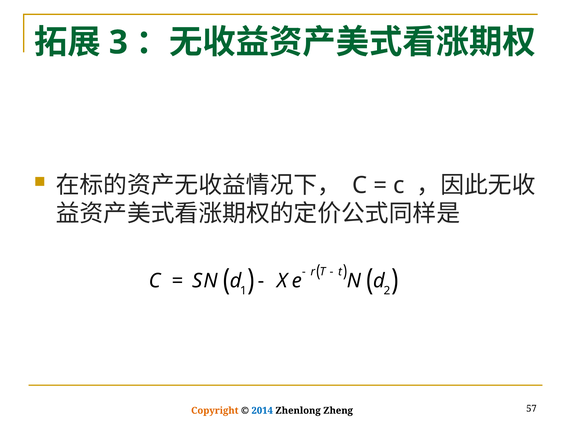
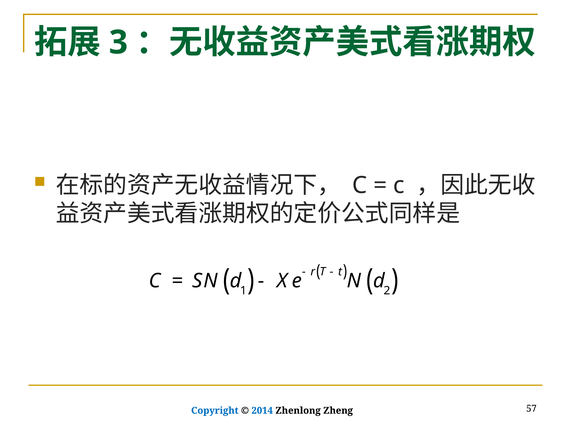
Copyright colour: orange -> blue (215, 411)
